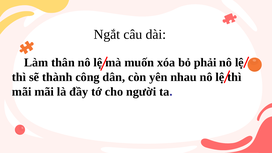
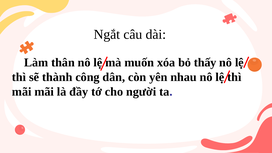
phải: phải -> thấy (205, 63)
